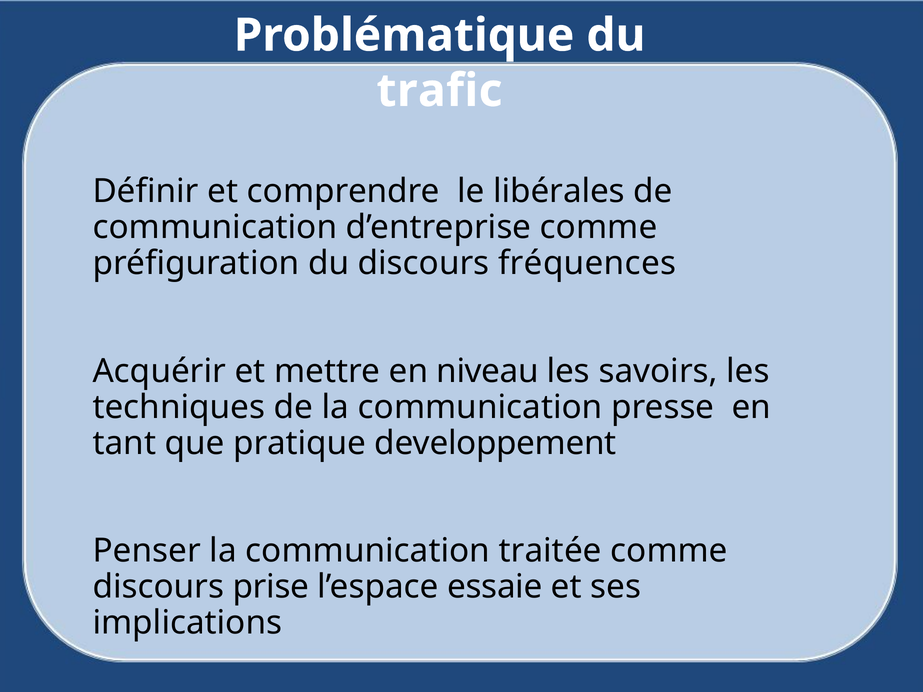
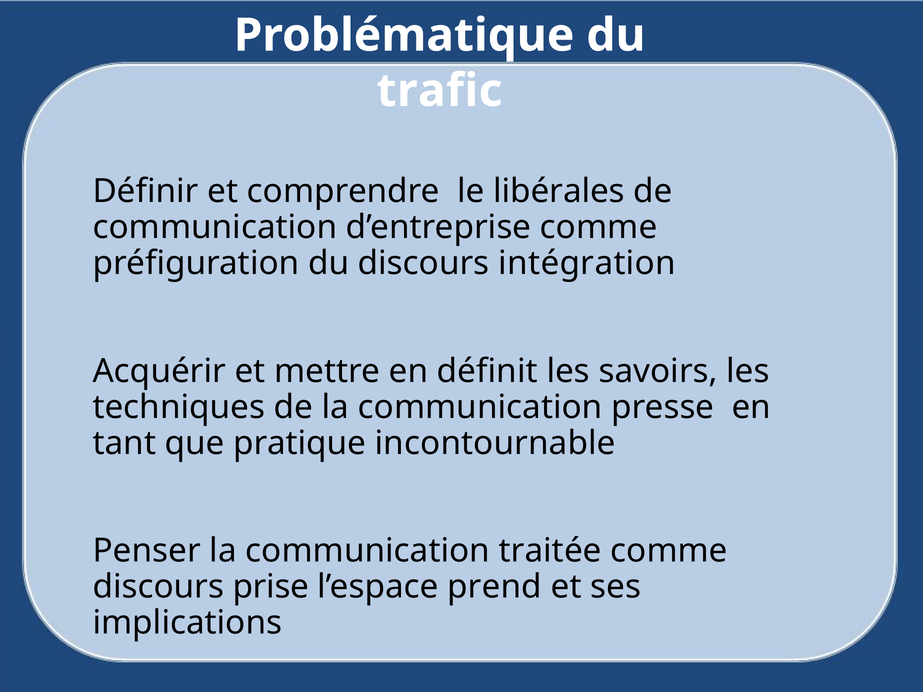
fréquences: fréquences -> intégration (587, 263)
niveau: niveau -> définit (487, 371)
developpement: developpement -> incontournable (495, 443)
essaie: essaie -> prend (495, 587)
